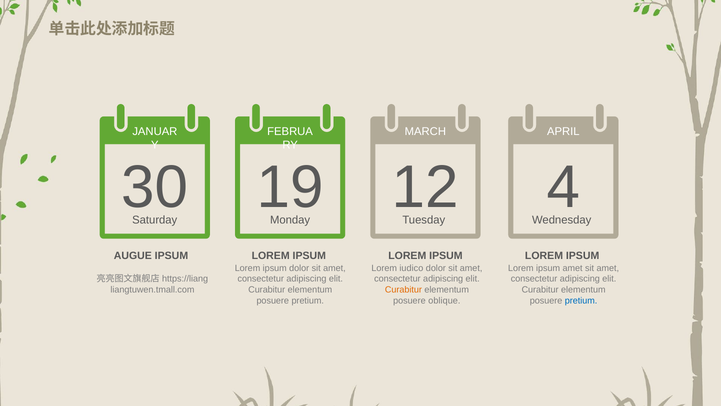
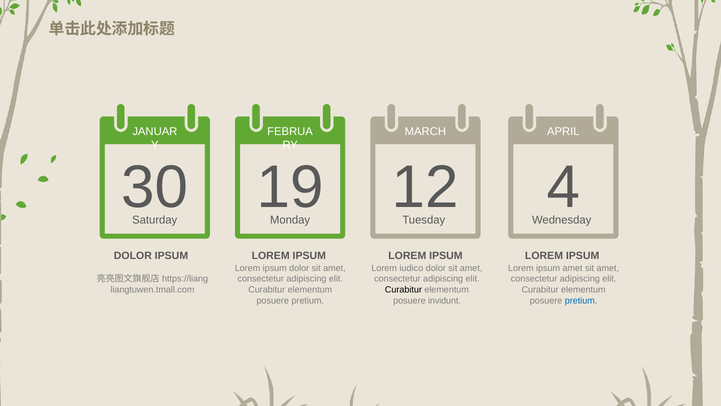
AUGUE: AUGUE -> DOLOR (133, 255)
Curabitur colour: orange -> black (403, 289)
oblique: oblique -> invidunt (444, 300)
